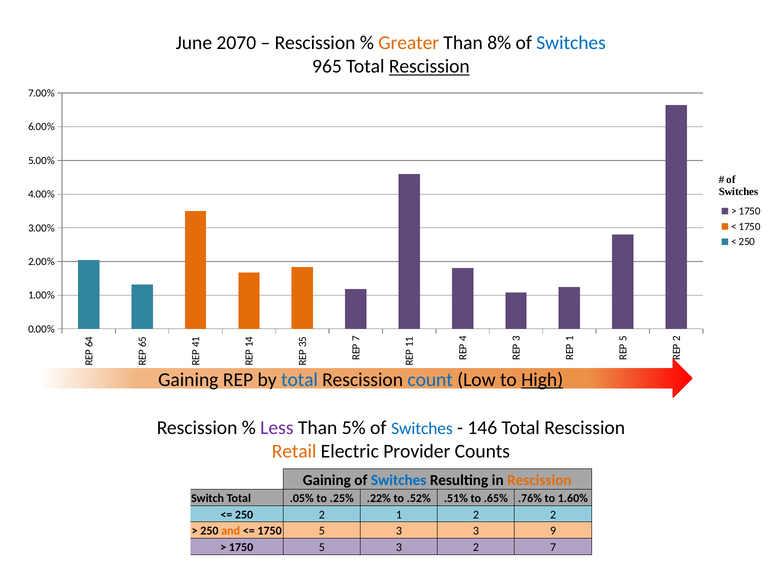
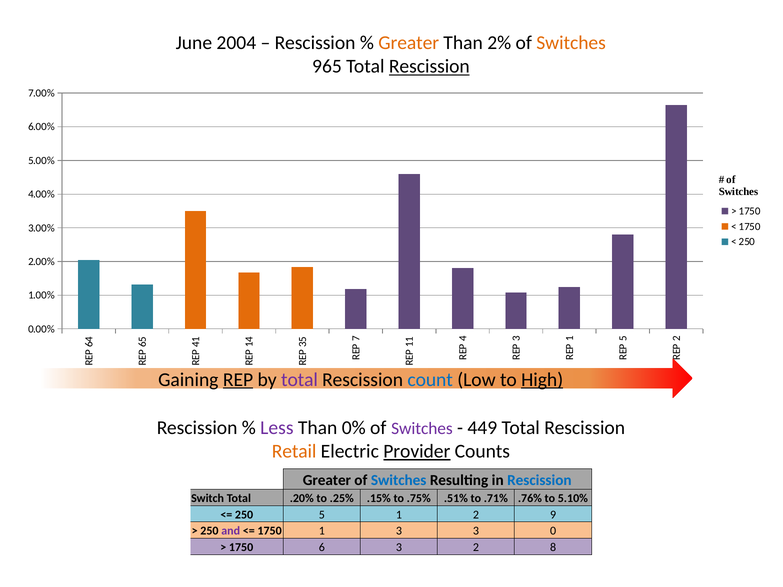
2070: 2070 -> 2004 (236, 43)
8%: 8% -> 2% (499, 43)
Switches colour: blue -> orange (571, 43)
REP underline: none -> present (238, 380)
total colour: blue -> purple (300, 380)
5%: 5% -> 0% (354, 428)
Switches colour: blue -> purple (422, 429)
146: 146 -> 449 (482, 428)
Provider underline: none -> present (417, 452)
Gaining: Gaining -> Greater (327, 480)
Rescission colour: orange -> blue (539, 480)
.05%: .05% -> .20% (302, 499)
.22%: .22% -> .15% (379, 499)
.52%: .52% -> .75% (419, 499)
.65%: .65% -> .71% (496, 499)
1.60%: 1.60% -> 5.10% (573, 499)
250 2: 2 -> 5 (322, 515)
2 2: 2 -> 9 (553, 515)
and colour: orange -> purple (231, 531)
5: 5 -> 1 (322, 531)
9: 9 -> 0 (553, 531)
5: 5 -> 6 (322, 548)
2 7: 7 -> 8 (553, 548)
